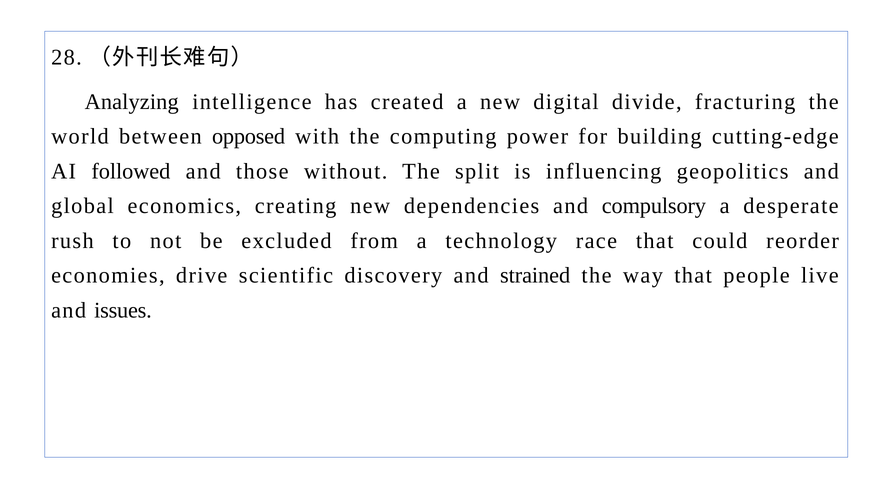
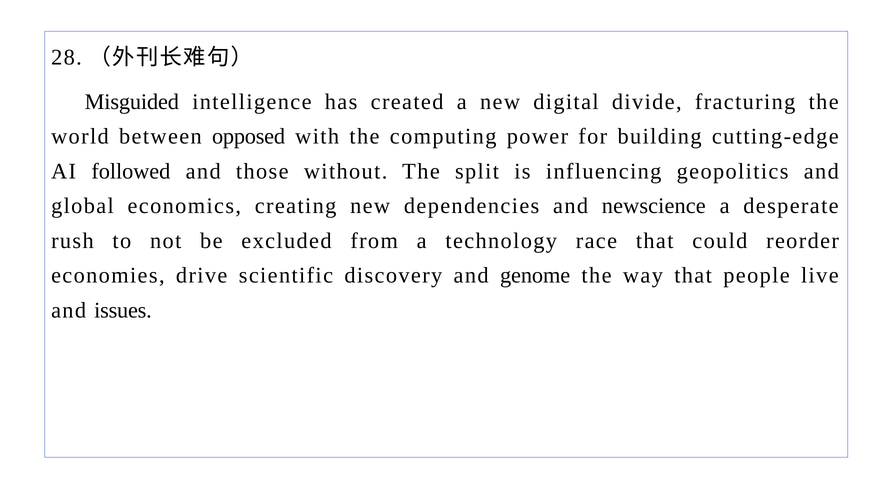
Analyzing: Analyzing -> Misguided (132, 102)
compulsory: compulsory -> newscience (654, 206)
strained: strained -> genome (535, 276)
